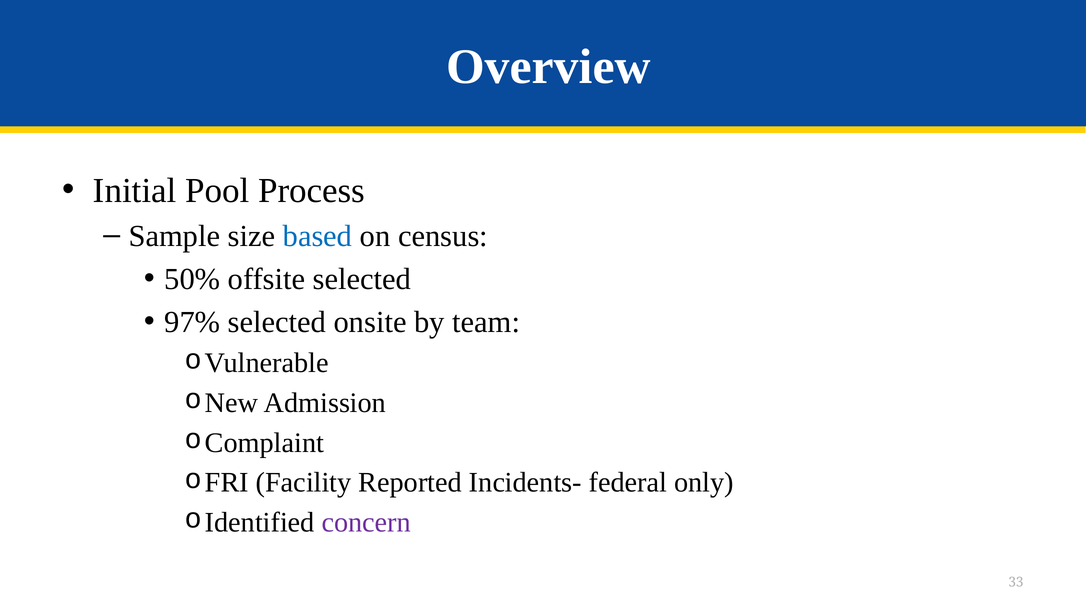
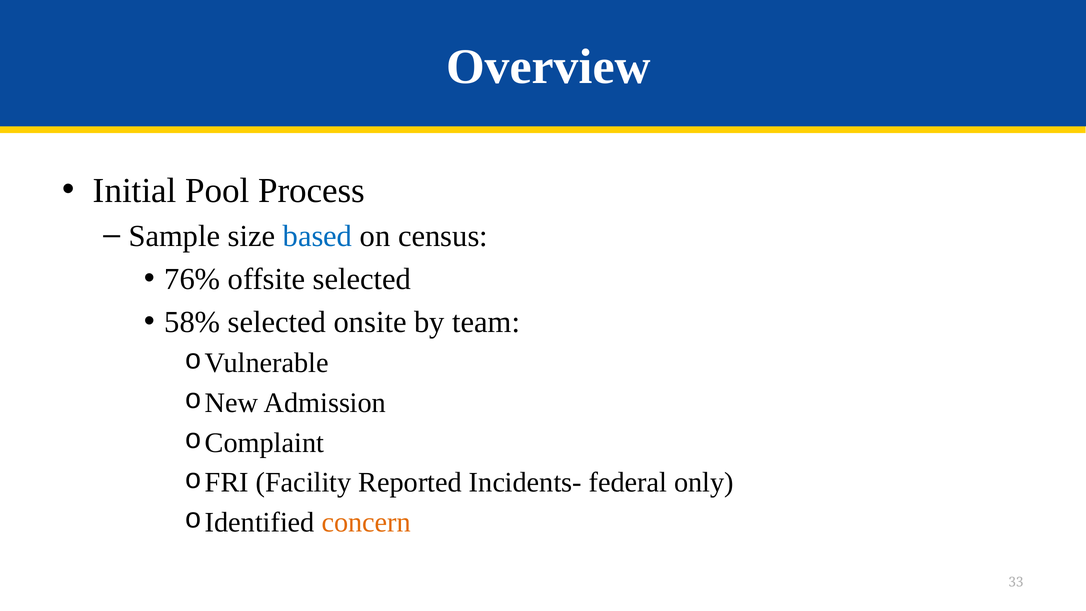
50%: 50% -> 76% (192, 279)
97%: 97% -> 58% (192, 322)
concern colour: purple -> orange (366, 522)
